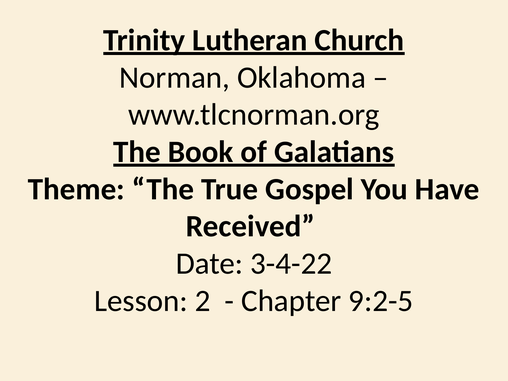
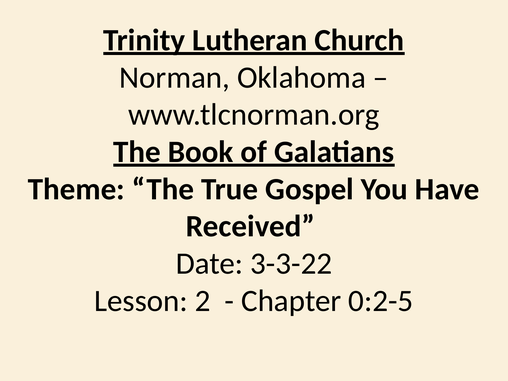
3-4-22: 3-4-22 -> 3-3-22 (291, 264)
9:2-5: 9:2-5 -> 0:2-5 (381, 301)
